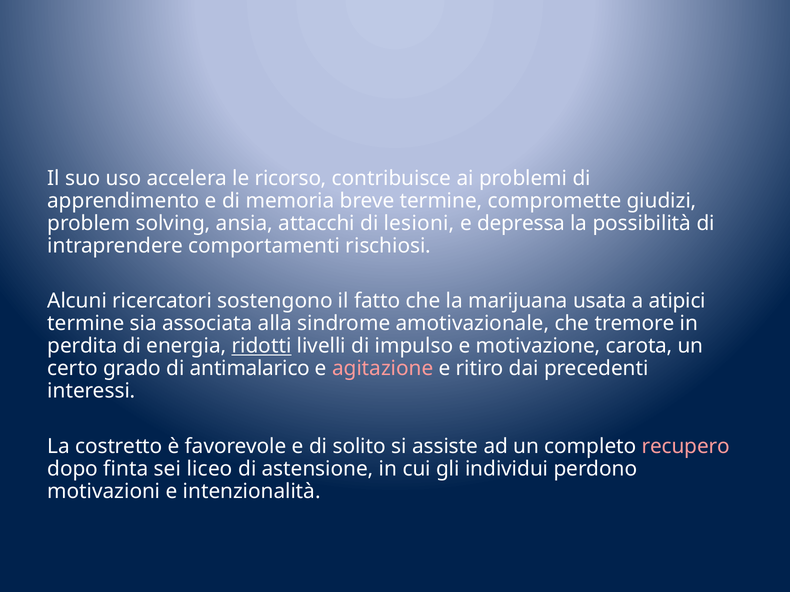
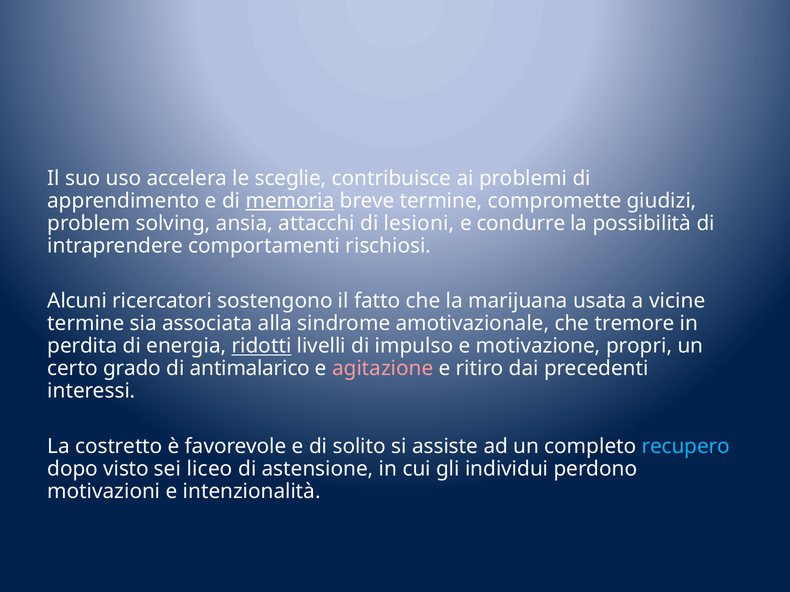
ricorso: ricorso -> sceglie (291, 178)
memoria underline: none -> present (290, 201)
depressa: depressa -> condurre (521, 223)
atipici: atipici -> vicine (677, 301)
carota: carota -> propri (639, 346)
recupero colour: pink -> light blue (686, 447)
finta: finta -> visto (126, 469)
